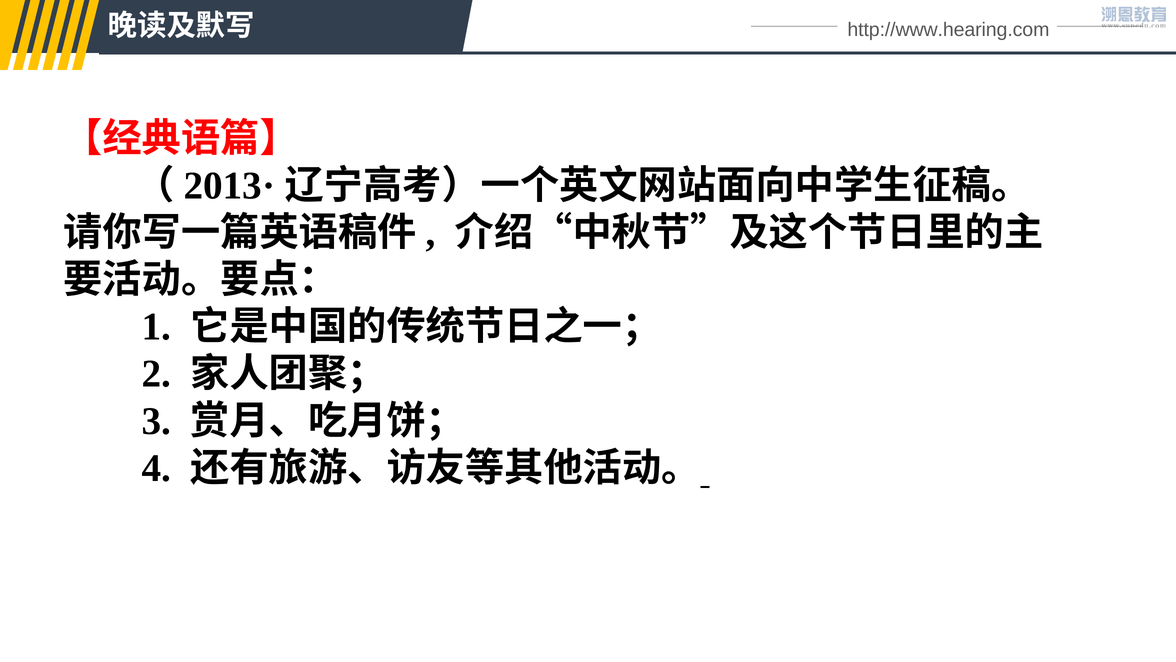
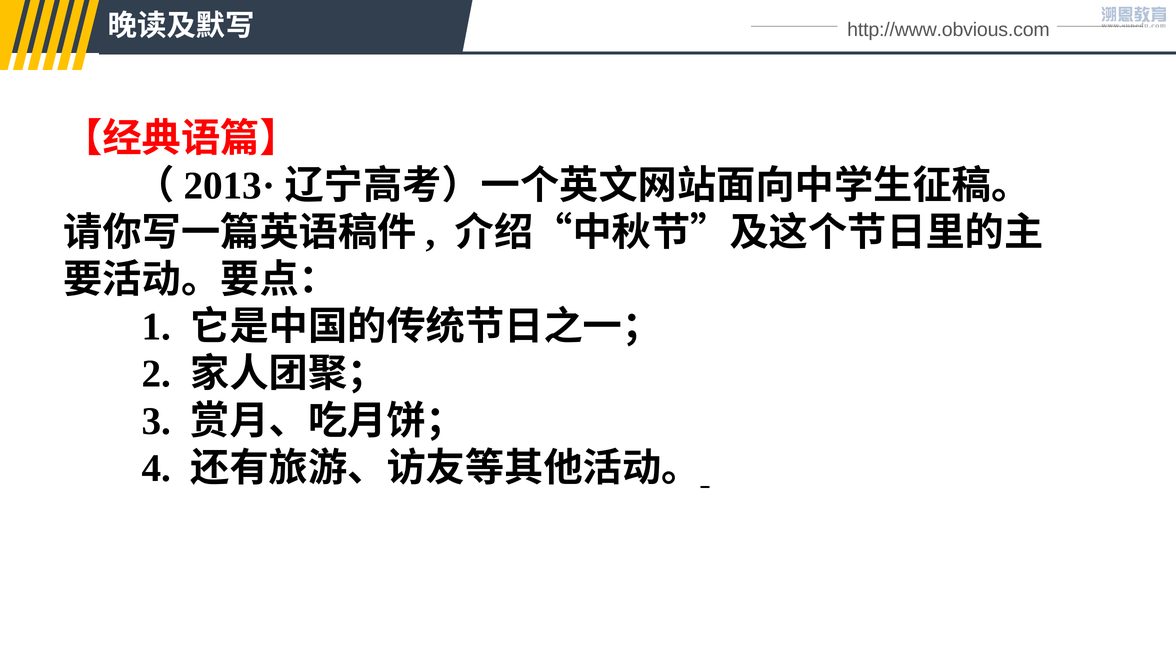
http://www.hearing.com: http://www.hearing.com -> http://www.obvious.com (948, 30)
